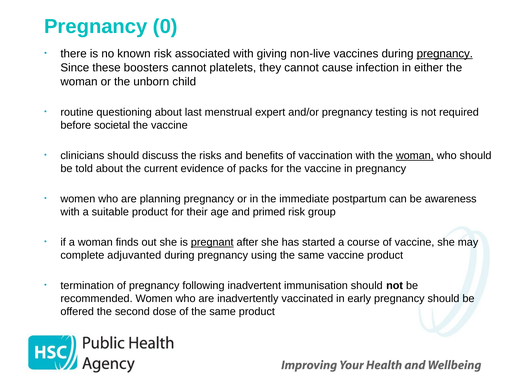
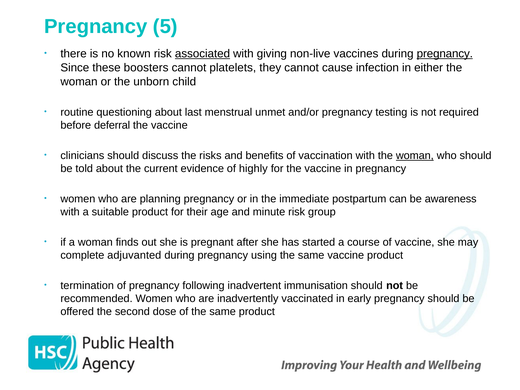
0: 0 -> 5 (165, 26)
associated underline: none -> present (202, 54)
expert: expert -> unmet (270, 112)
societal: societal -> deferral (112, 125)
packs: packs -> highly (253, 169)
primed: primed -> minute (269, 212)
pregnant underline: present -> none (212, 242)
